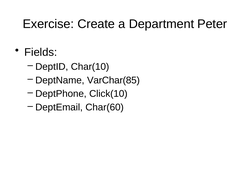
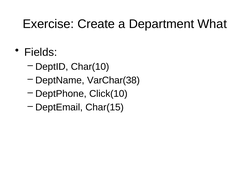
Peter: Peter -> What (212, 24)
VarChar(85: VarChar(85 -> VarChar(38 (113, 80)
Char(60: Char(60 -> Char(15 (105, 108)
